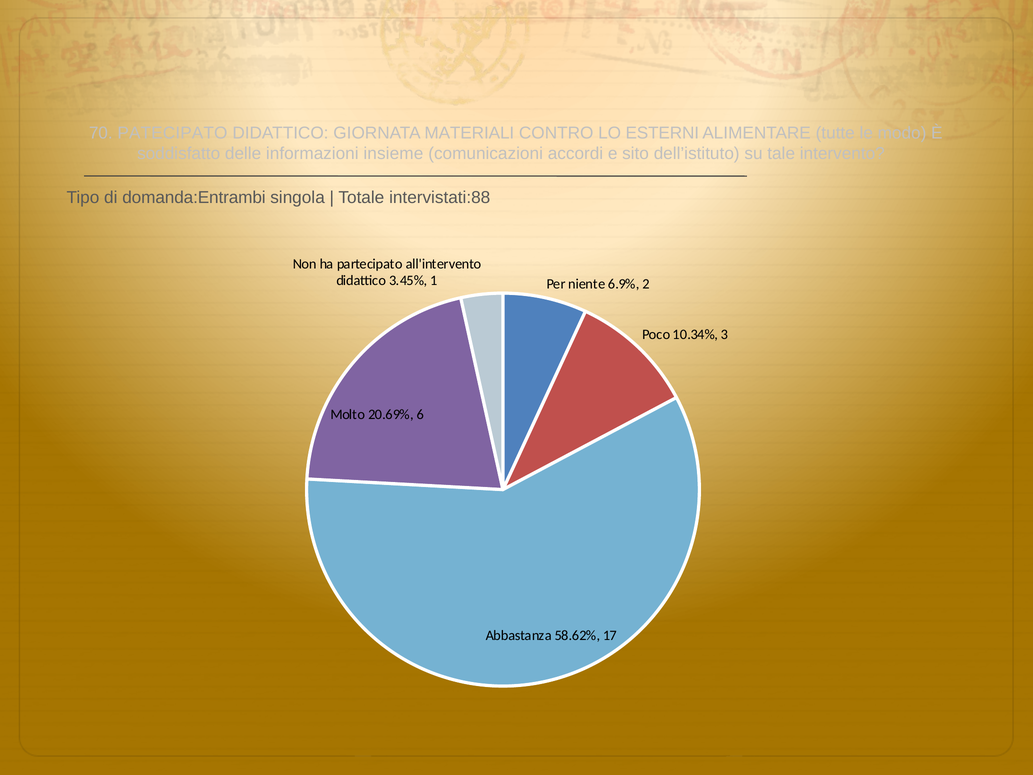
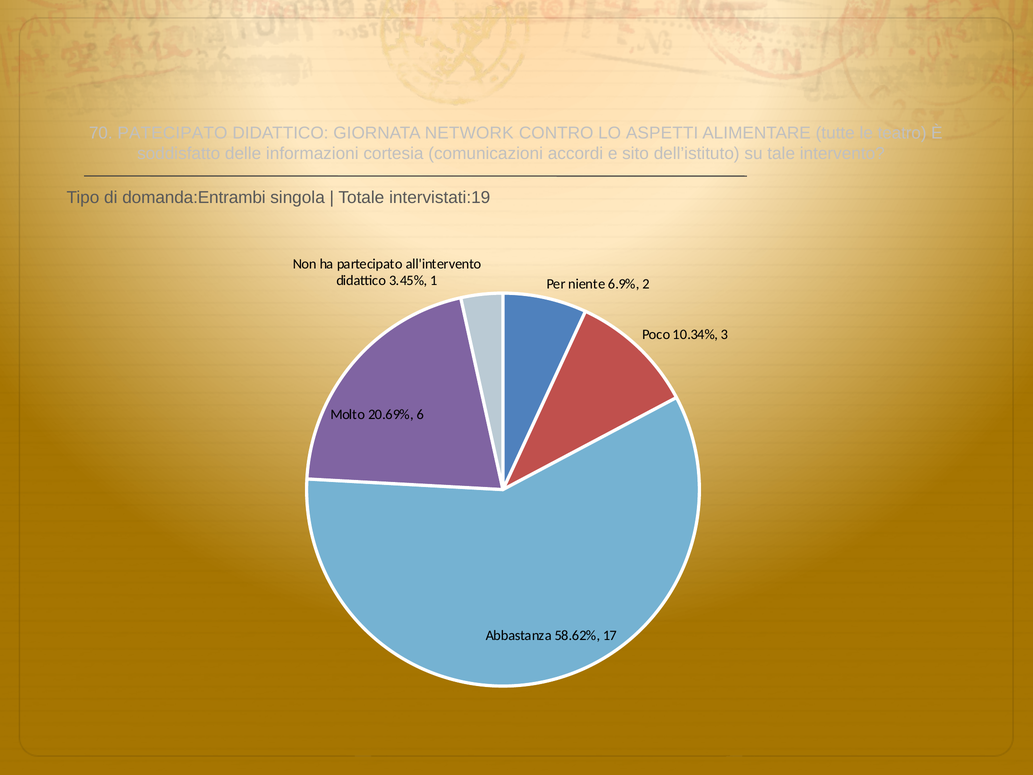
MATERIALI: MATERIALI -> NETWORK (469, 133)
ESTERNI: ESTERNI -> ASPETTI (662, 133)
modo: modo -> teatro (902, 133)
insieme: insieme -> cortesia (393, 154)
intervistati:88: intervistati:88 -> intervistati:19 (440, 197)
